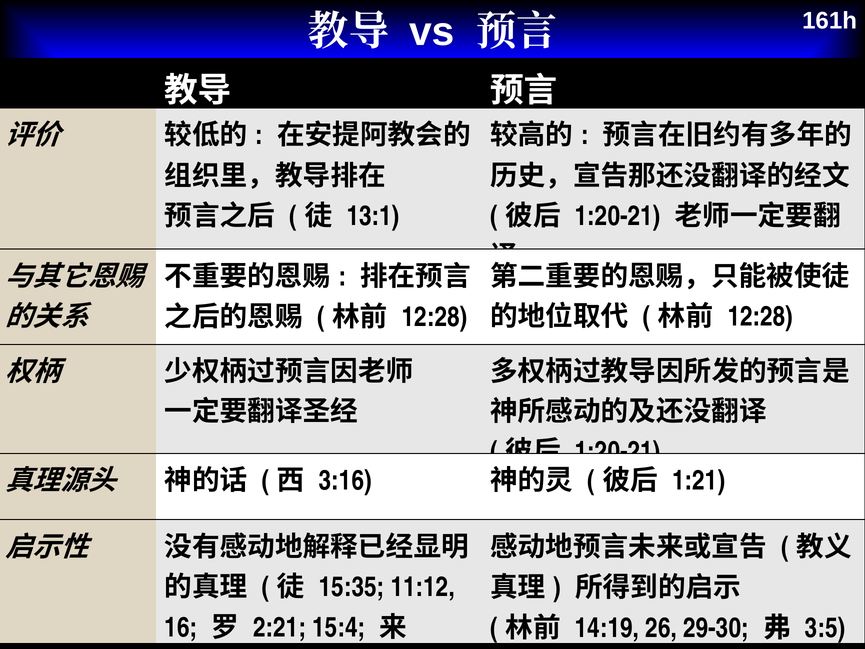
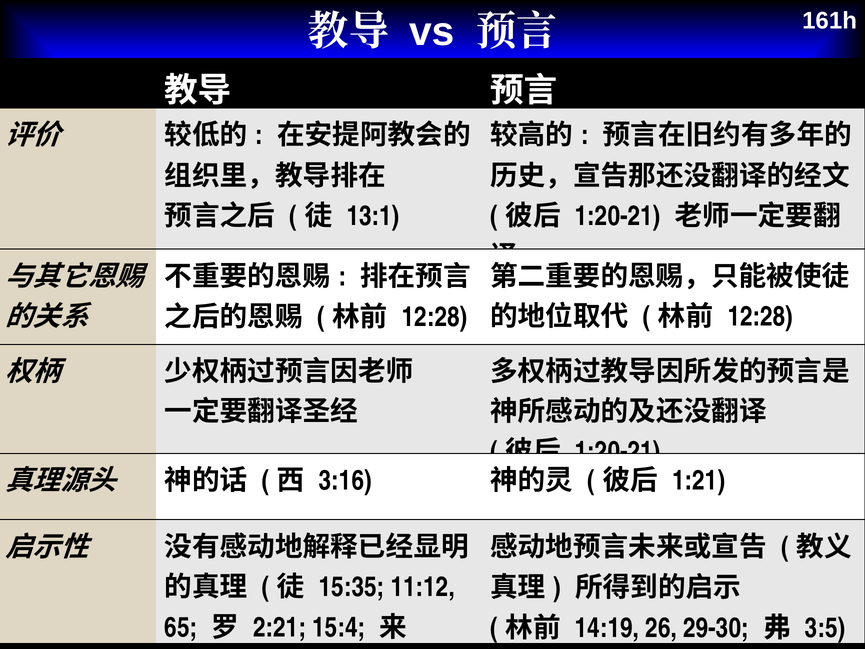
16: 16 -> 65 (181, 628)
